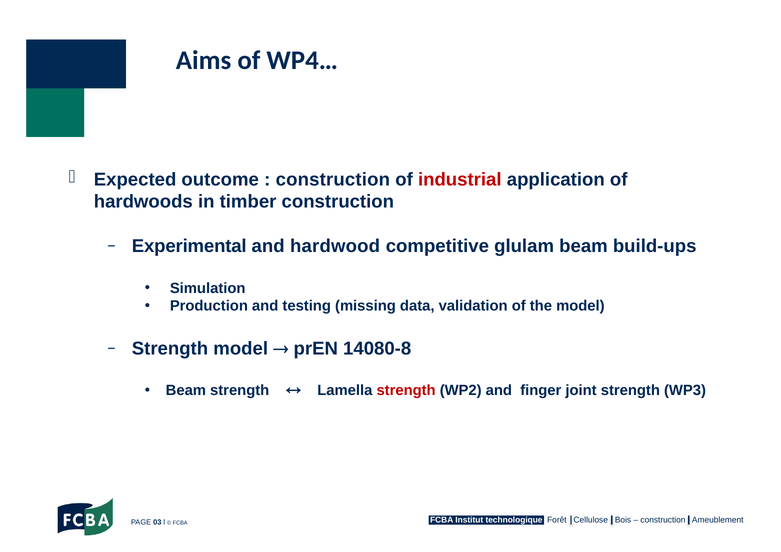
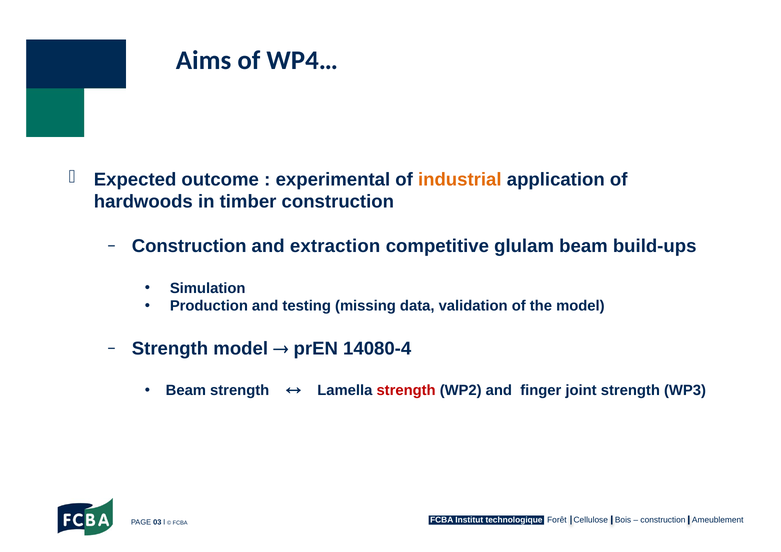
construction: construction -> experimental (333, 180)
industrial colour: red -> orange (460, 180)
Experimental: Experimental -> Construction (189, 246)
hardwood: hardwood -> extraction (335, 246)
14080-8: 14080-8 -> 14080-4 (377, 349)
